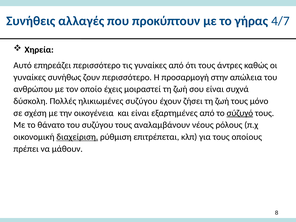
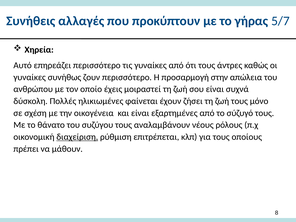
4/7: 4/7 -> 5/7 (281, 21)
ηλικιωμένες συζύγου: συζύγου -> φαίνεται (142, 101)
σύζυγό underline: present -> none (240, 113)
